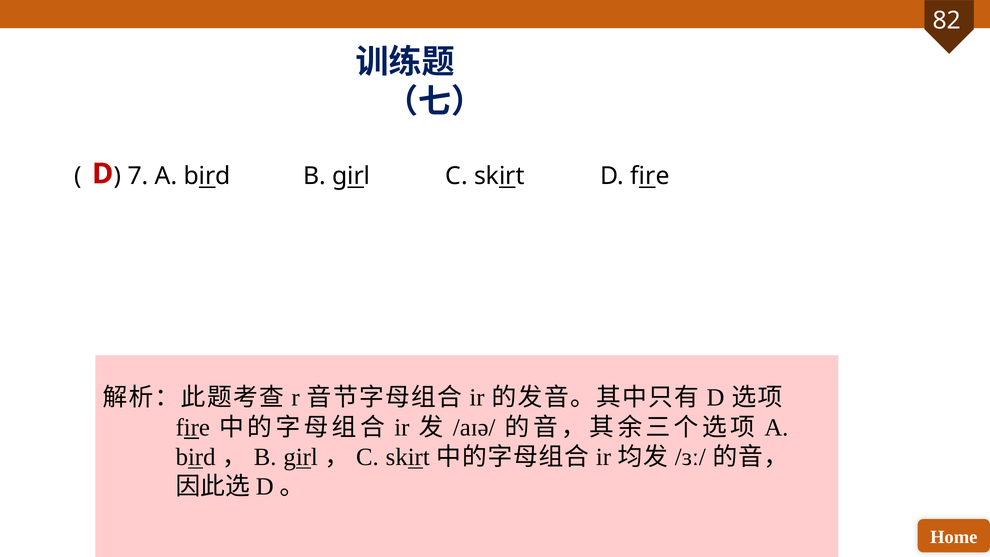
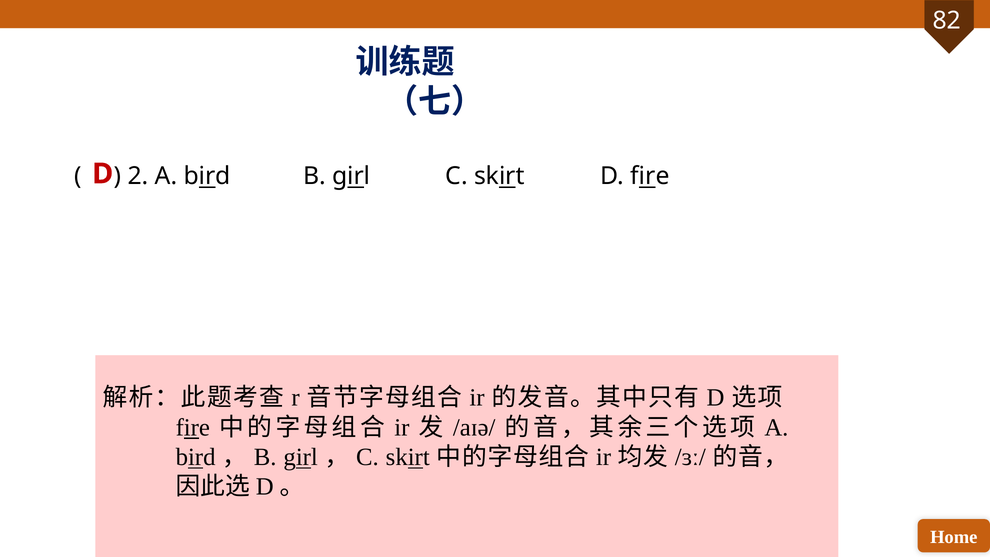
7: 7 -> 2 (138, 176)
